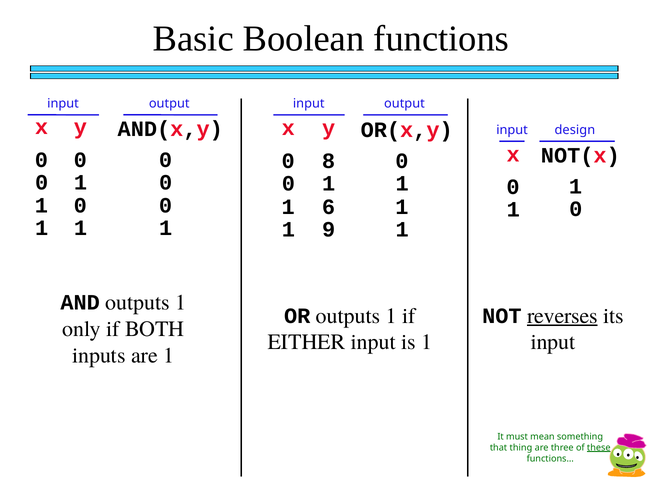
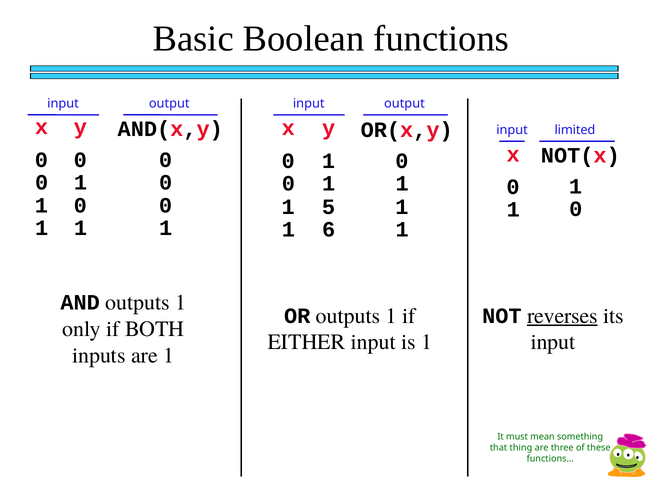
design: design -> limited (575, 130)
8: 8 -> 1 (328, 161)
6: 6 -> 5 (328, 207)
9: 9 -> 6 (329, 230)
these underline: present -> none (599, 448)
